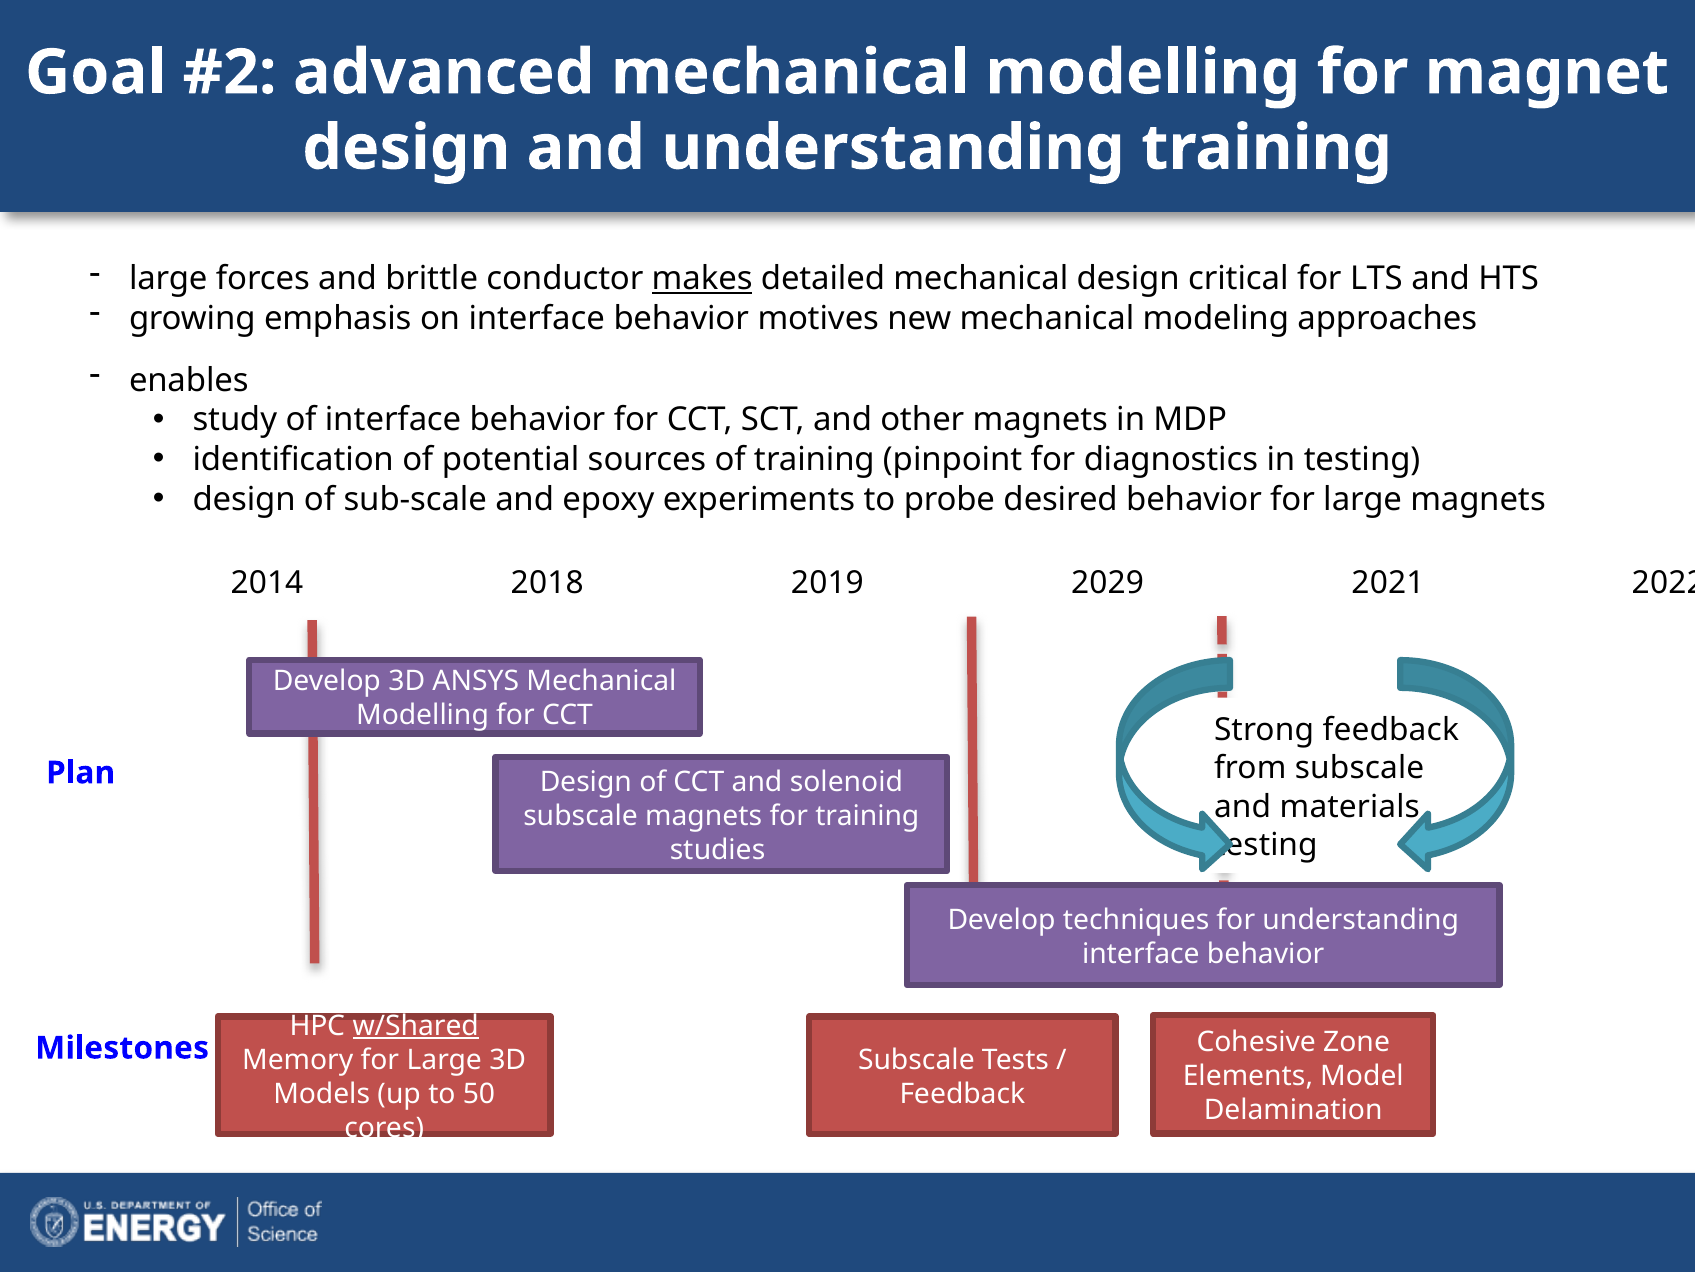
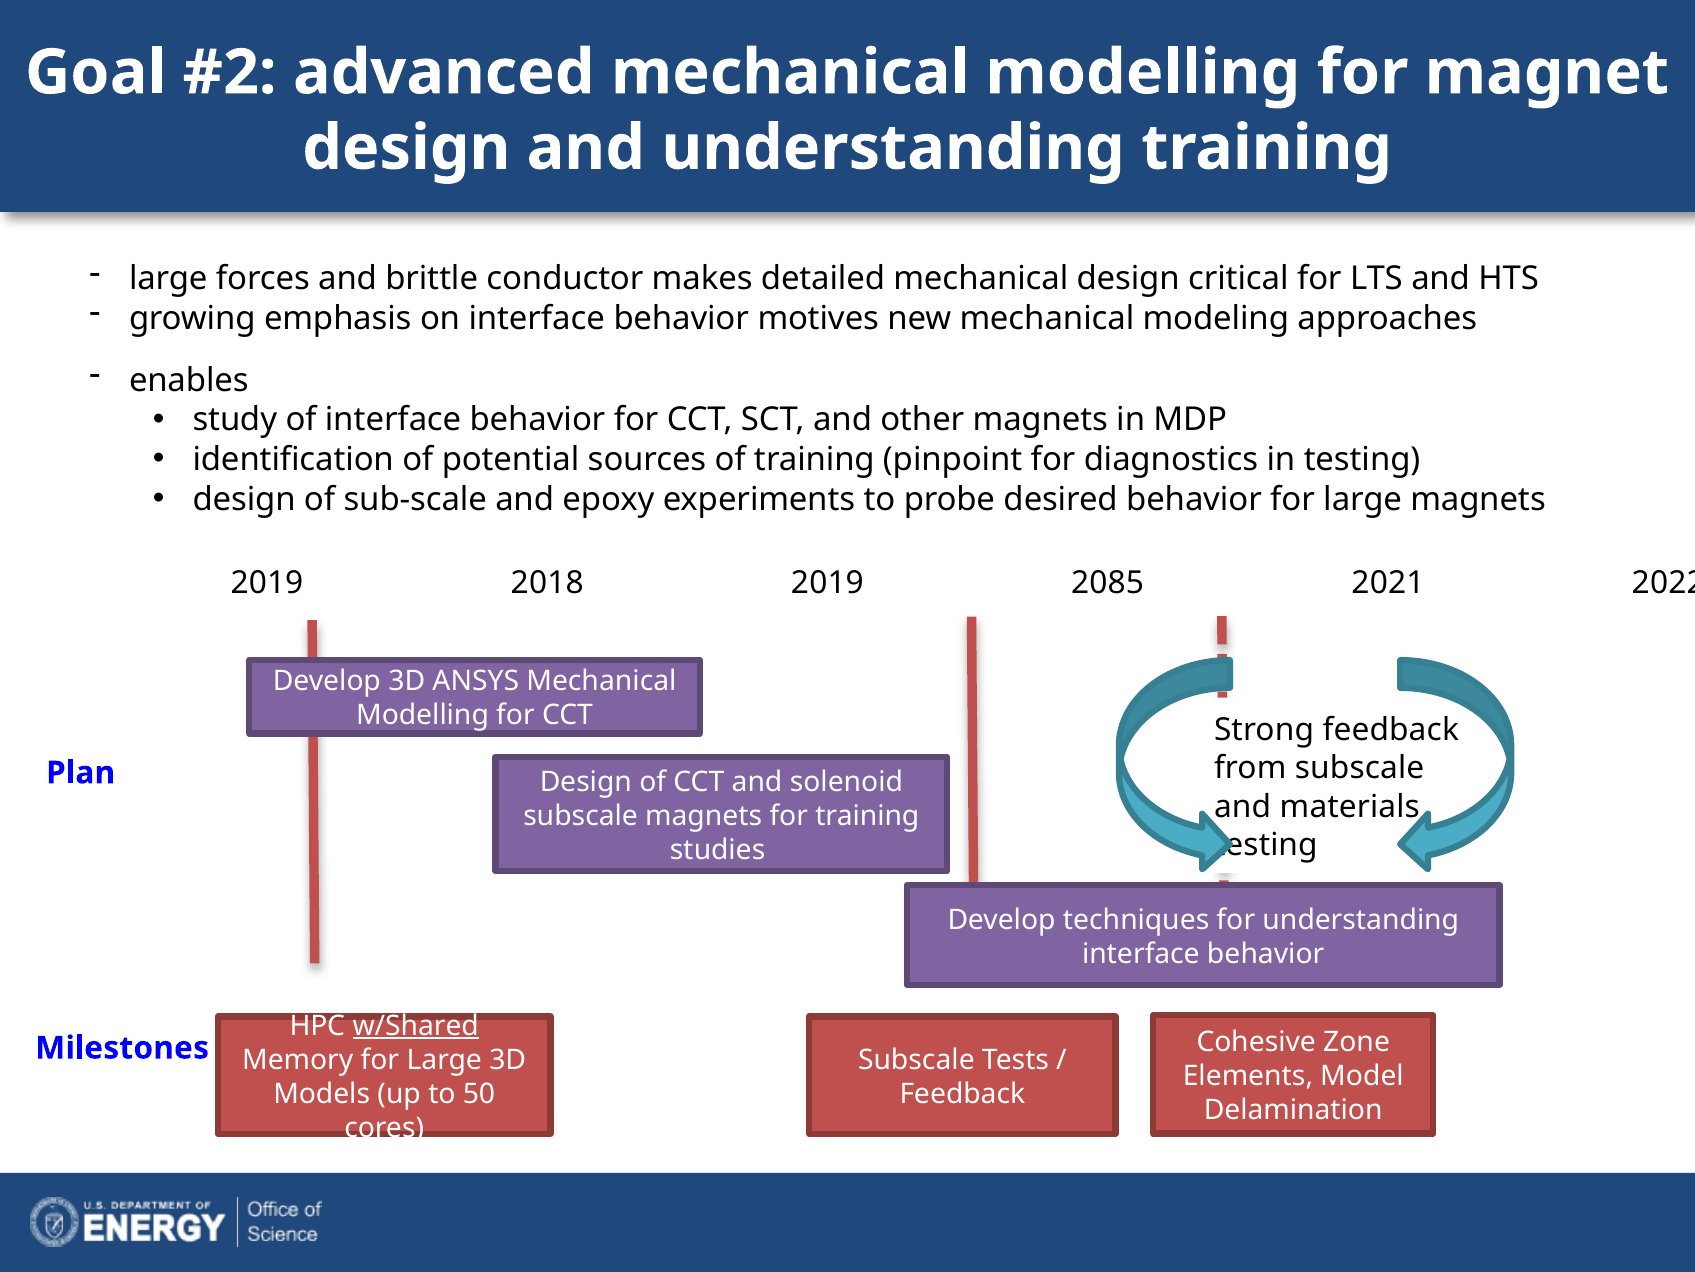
makes underline: present -> none (702, 279)
2014: 2014 -> 2019 (267, 583)
2029: 2029 -> 2085 (1108, 583)
